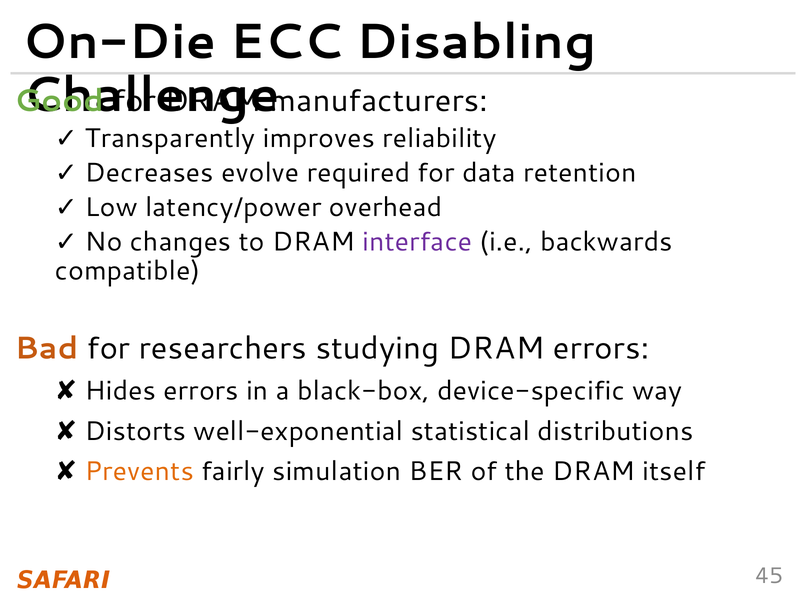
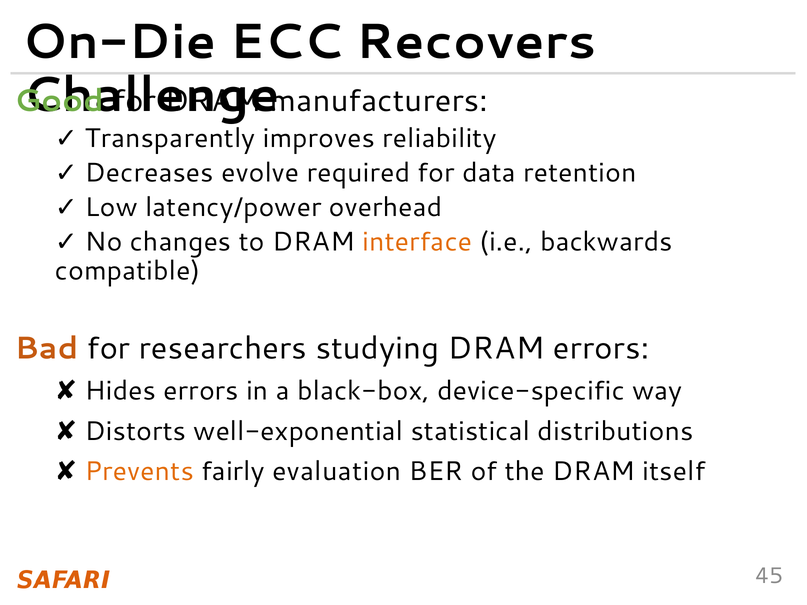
Disabling: Disabling -> Recovers (476, 42)
interface colour: purple -> orange (417, 242)
simulation: simulation -> evaluation (337, 472)
